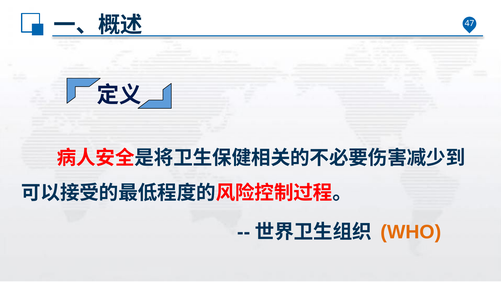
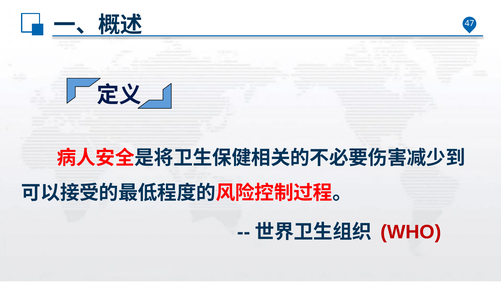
WHO colour: orange -> red (411, 232)
